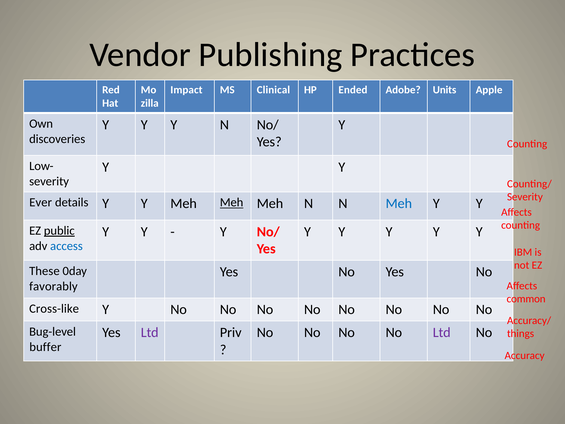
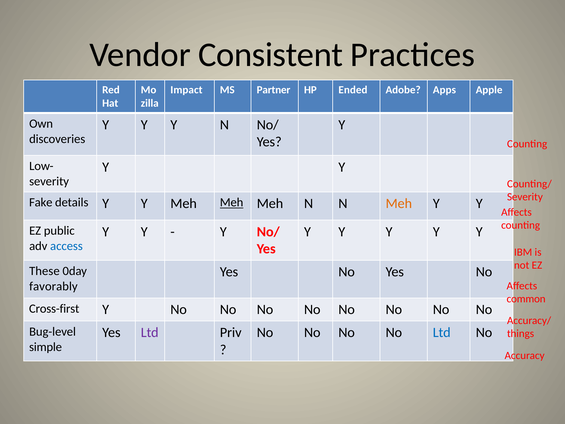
Publishing: Publishing -> Consistent (271, 55)
Clinical: Clinical -> Partner (274, 90)
Units: Units -> Apps (444, 90)
Ever: Ever -> Fake (41, 202)
Meh colour: blue -> orange (399, 203)
public underline: present -> none (59, 231)
Cross-like: Cross-like -> Cross-first (54, 308)
Ltd colour: purple -> blue (442, 332)
buffer: buffer -> simple (46, 347)
